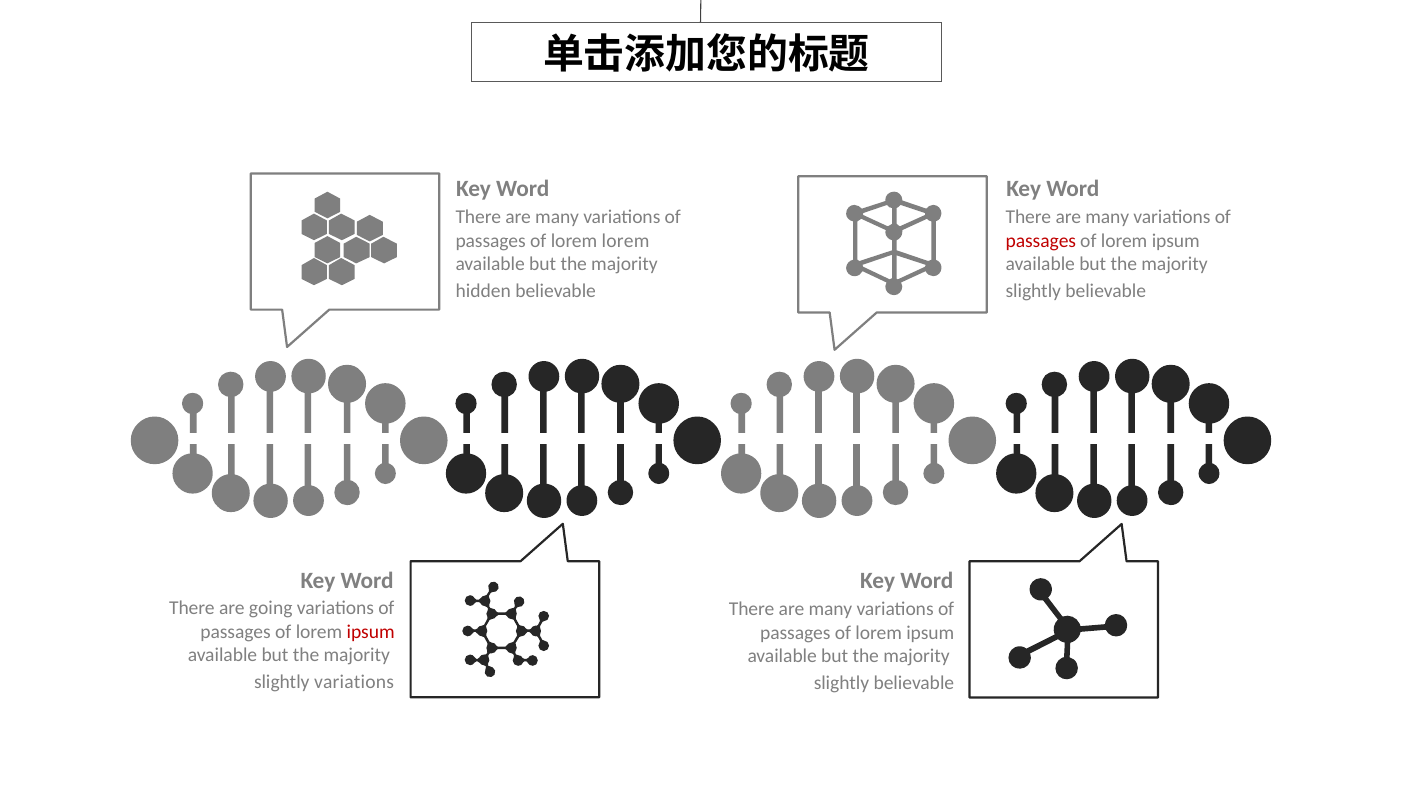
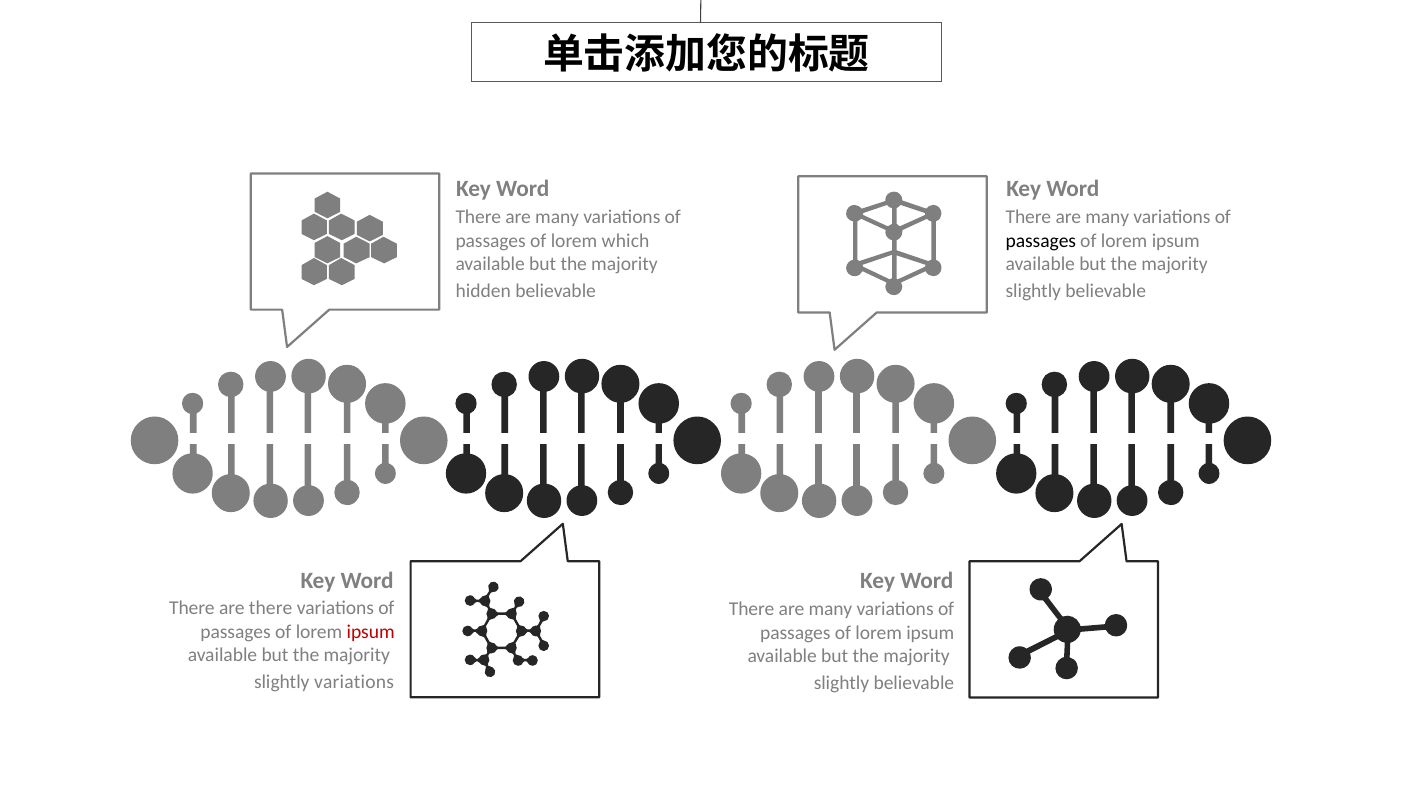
lorem lorem: lorem -> which (626, 241)
passages colour: red -> black (1041, 241)
are going: going -> there (271, 609)
